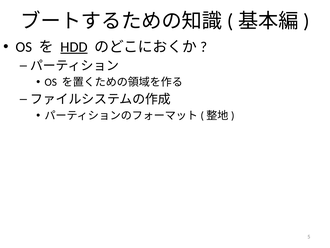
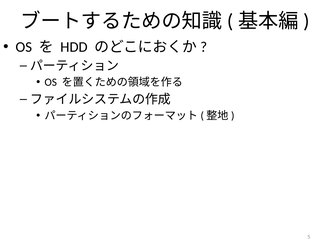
HDD underline: present -> none (74, 47)
